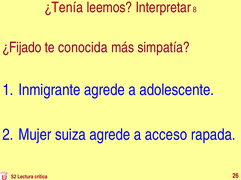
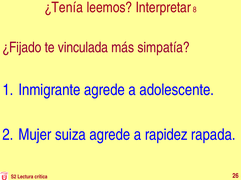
conocida: conocida -> vinculada (83, 48)
acceso: acceso -> rapidez (166, 135)
